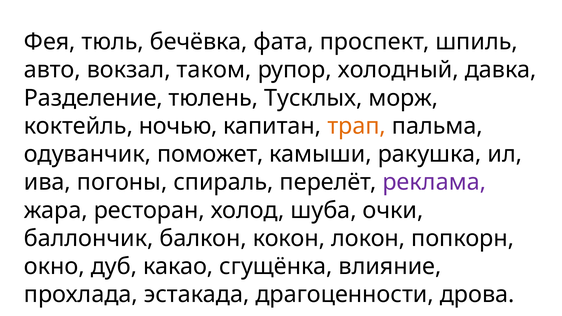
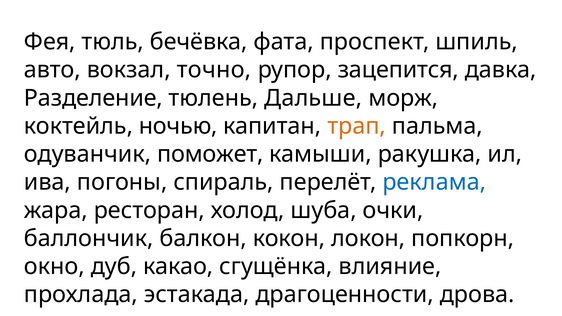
таком: таком -> точно (214, 70)
холодный: холодный -> зацепится (398, 70)
Тусклых: Тусклых -> Дальше (313, 98)
реклама colour: purple -> blue (434, 182)
